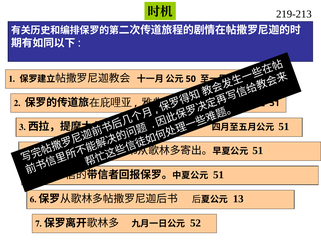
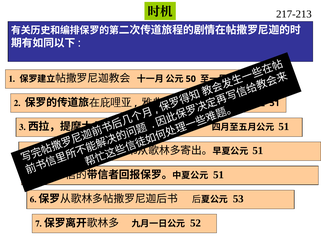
219-213: 219-213 -> 217-213 (294, 14)
13: 13 -> 53 (238, 199)
